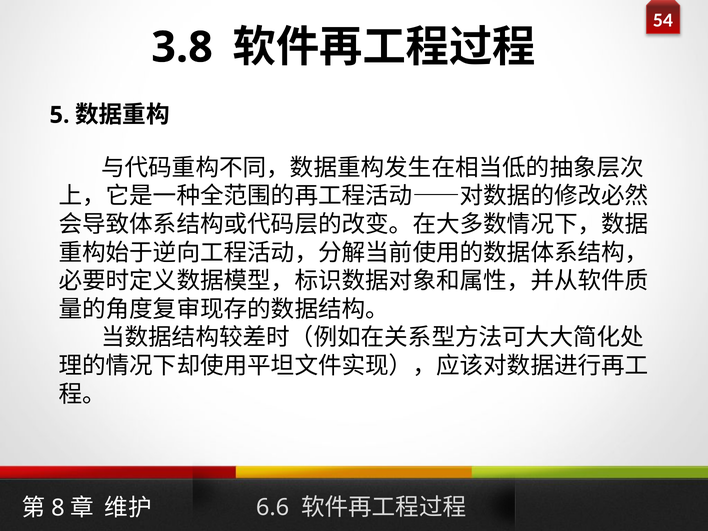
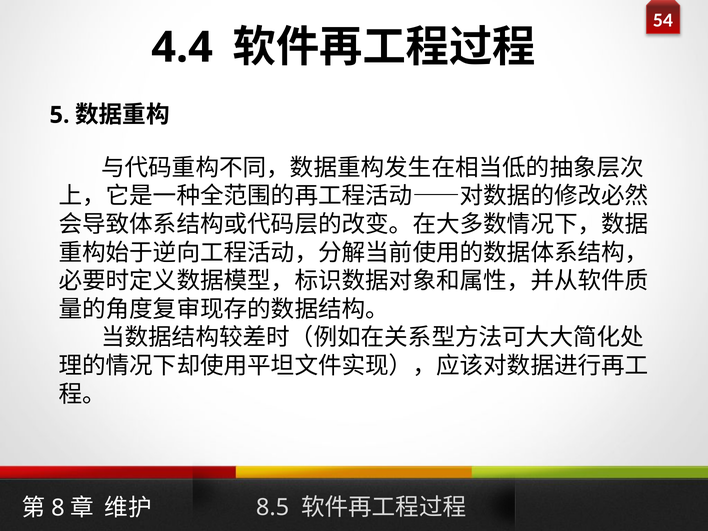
3.8: 3.8 -> 4.4 (182, 47)
6.6: 6.6 -> 8.5 (273, 507)
